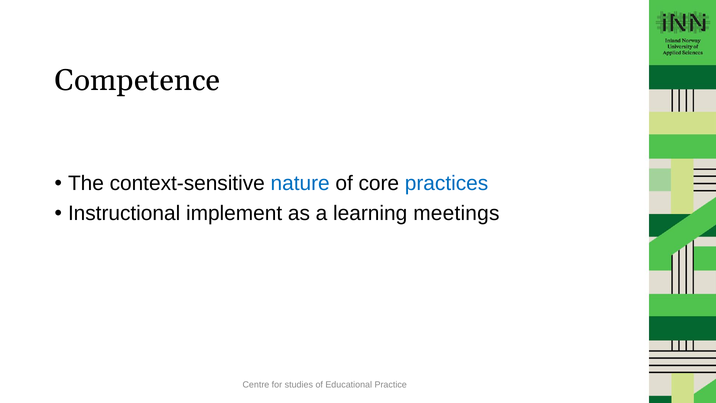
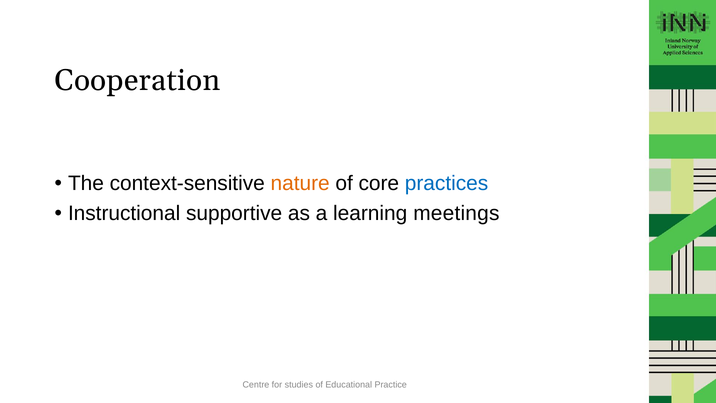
Competence: Competence -> Cooperation (137, 80)
nature colour: blue -> orange (300, 183)
implement: implement -> supportive (234, 213)
